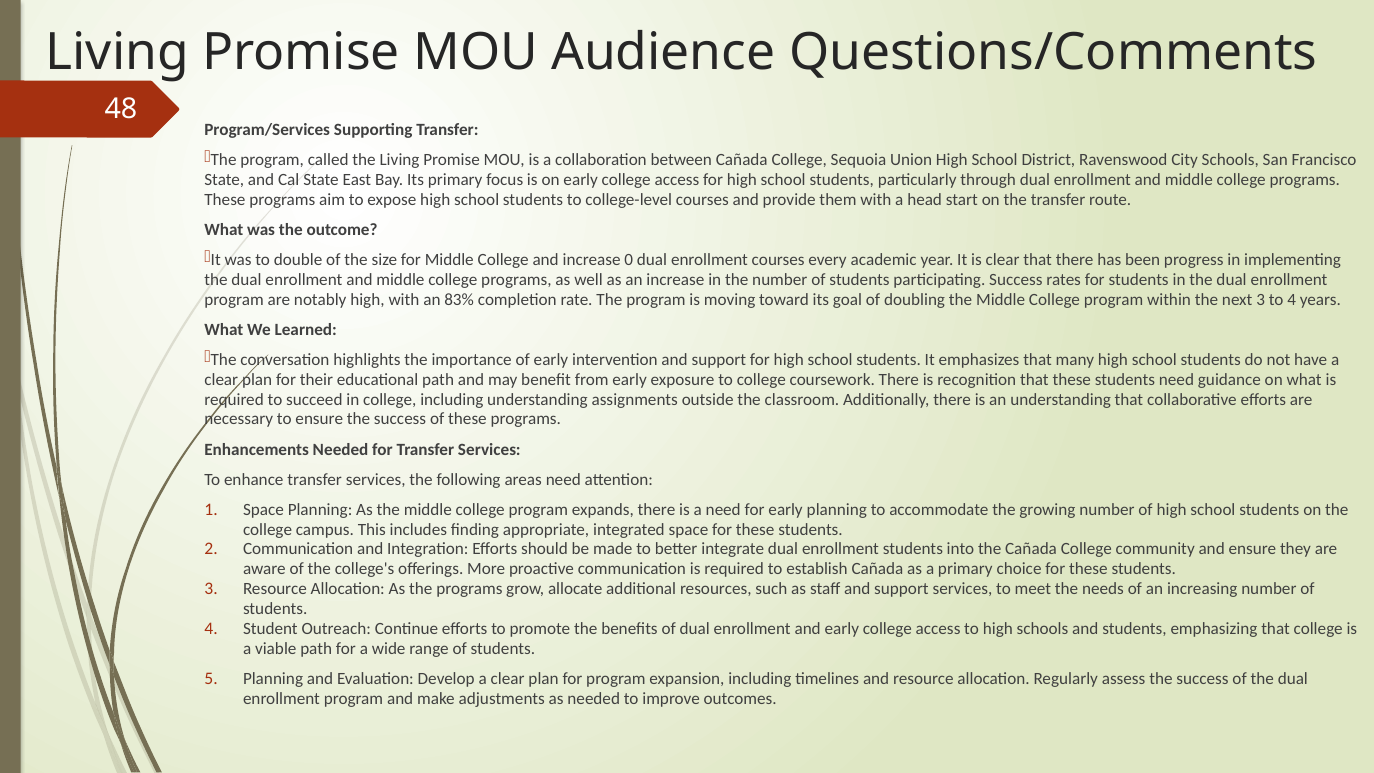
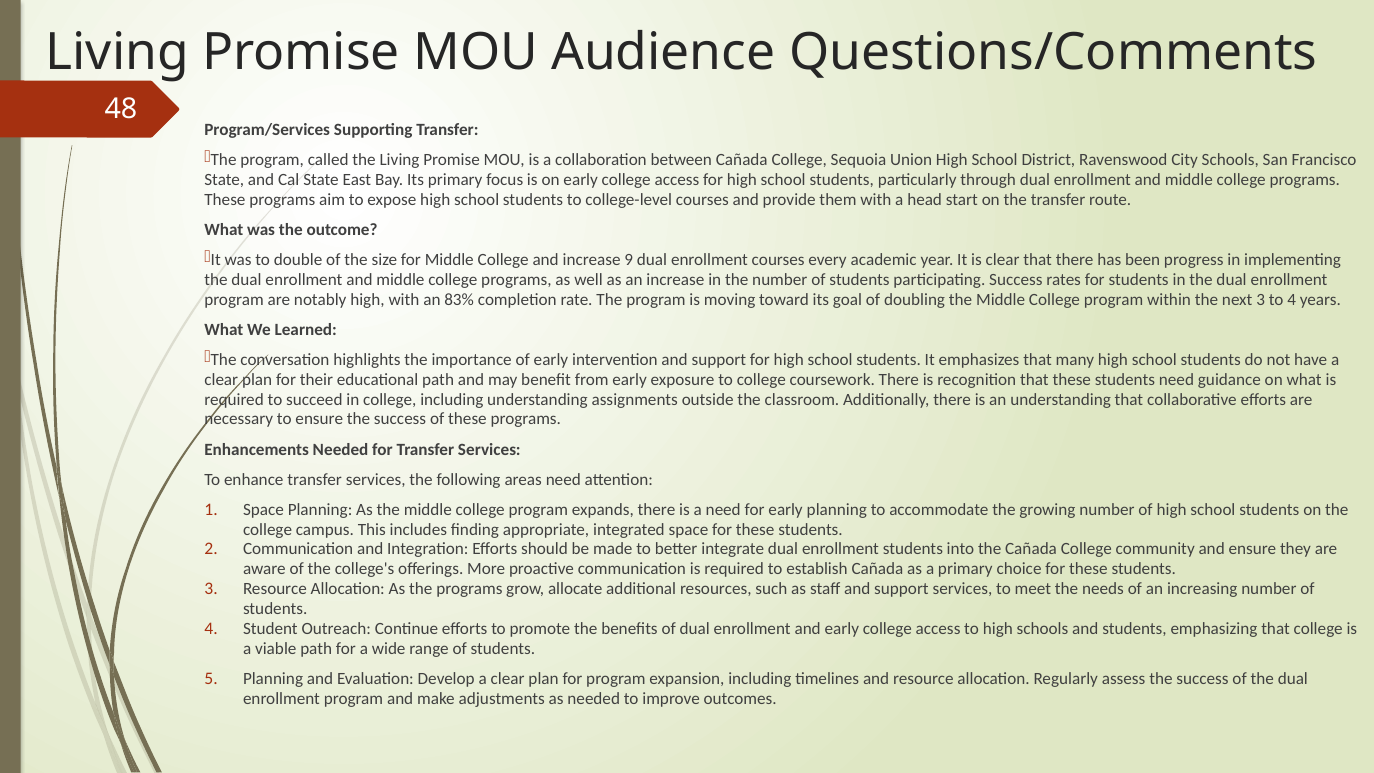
0: 0 -> 9 (629, 260)
